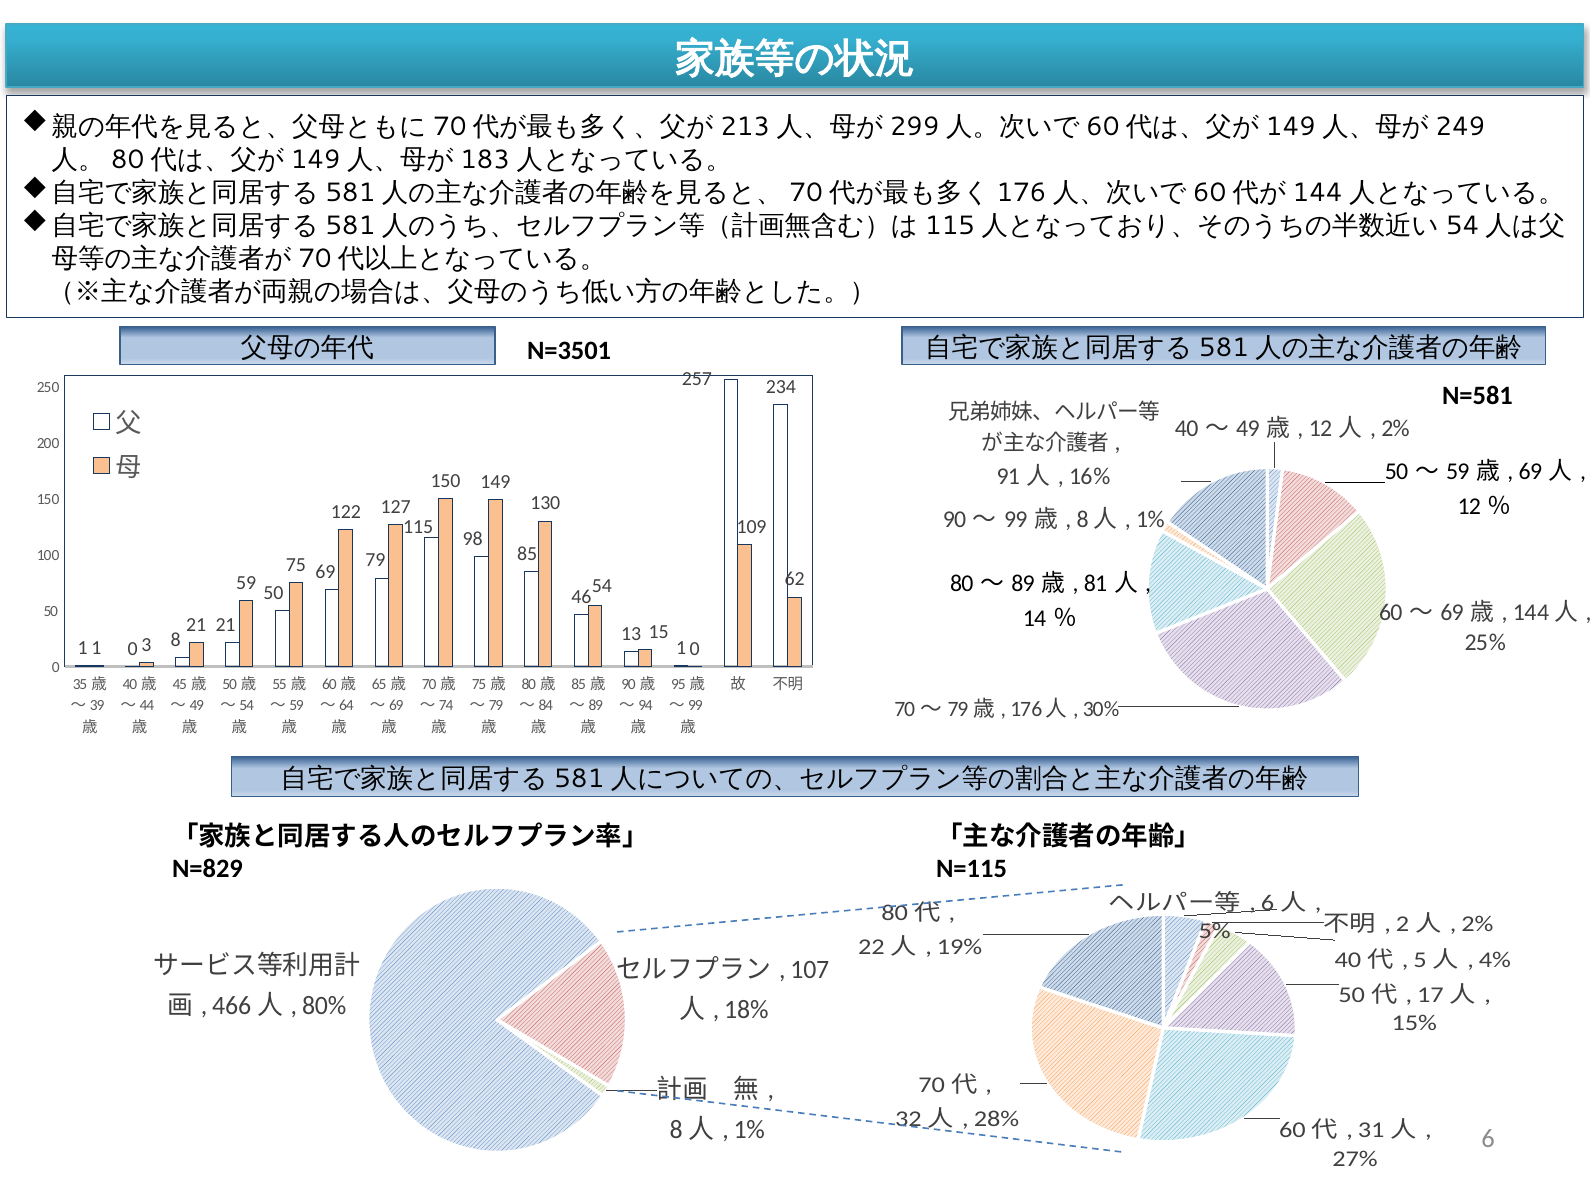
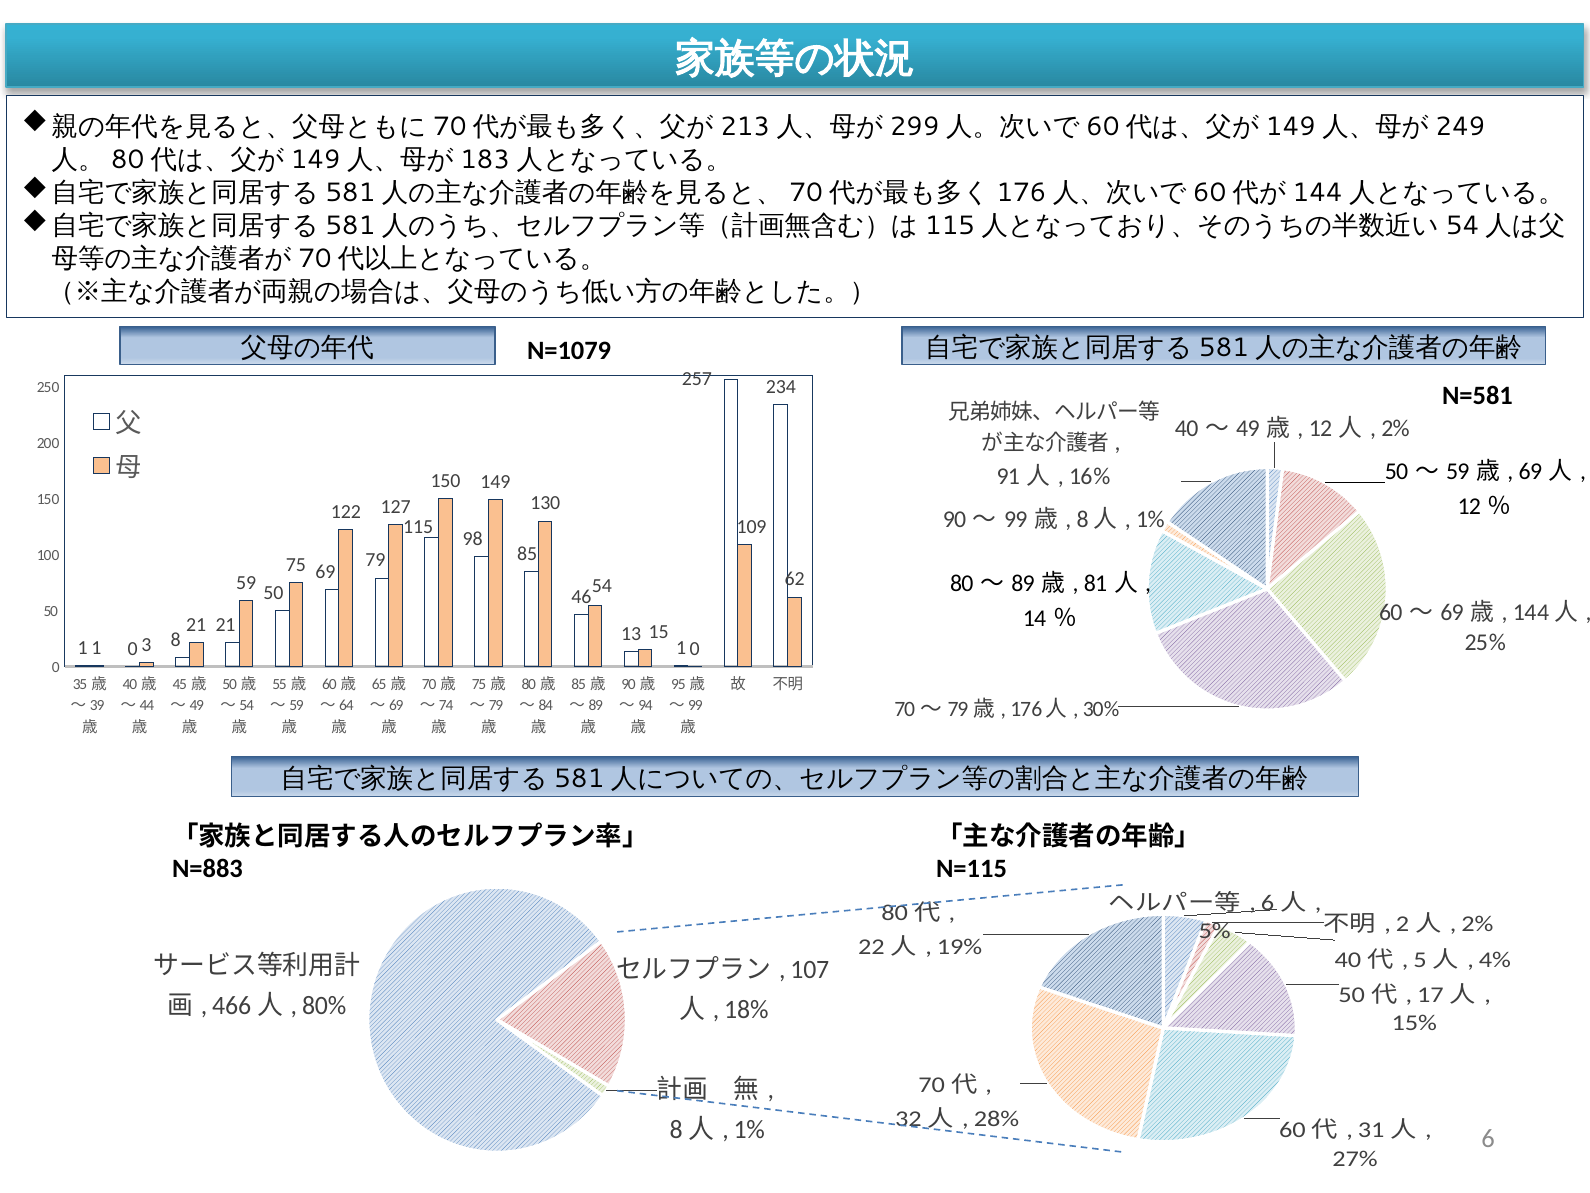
N=3501: N=3501 -> N=1079 (569, 351)
N=829: N=829 -> N=883 (207, 868)
